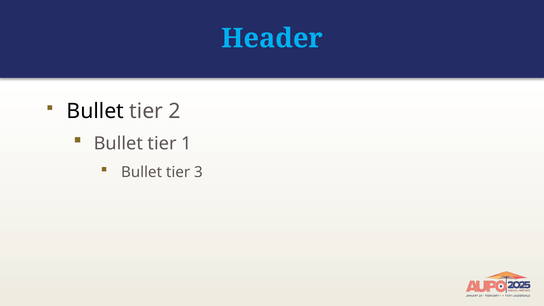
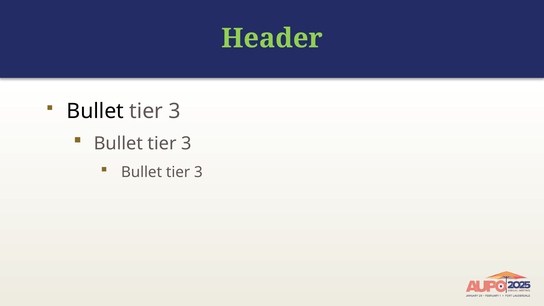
Header colour: light blue -> light green (272, 38)
2: 2 -> 3 (175, 111)
1: 1 -> 3 (186, 144)
